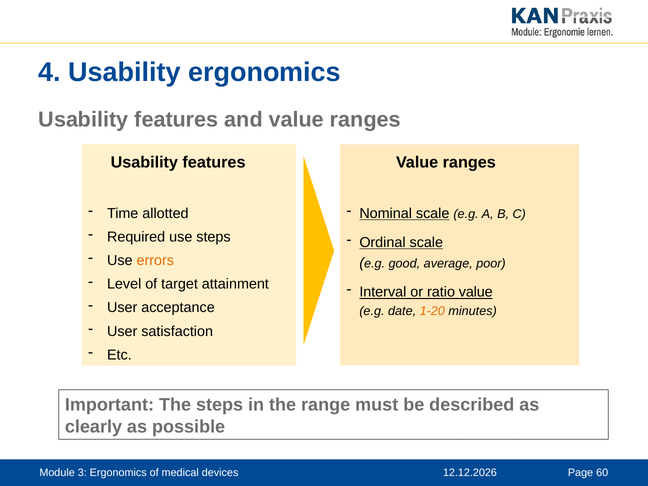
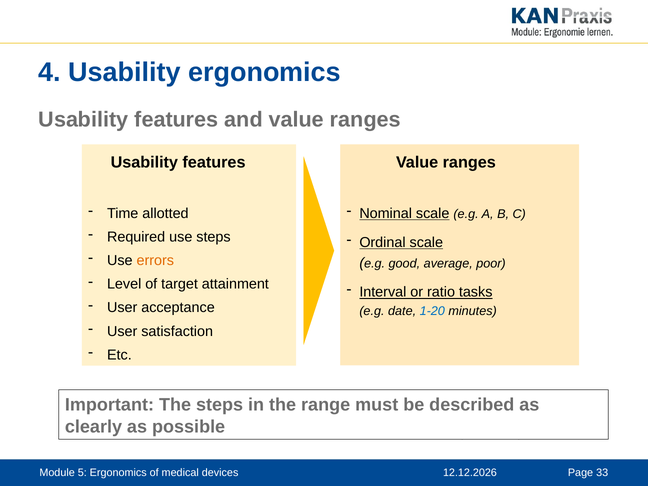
ratio value: value -> tasks (476, 292)
1-20 colour: orange -> blue (432, 311)
3: 3 -> 5 (82, 473)
60: 60 -> 33 (602, 473)
